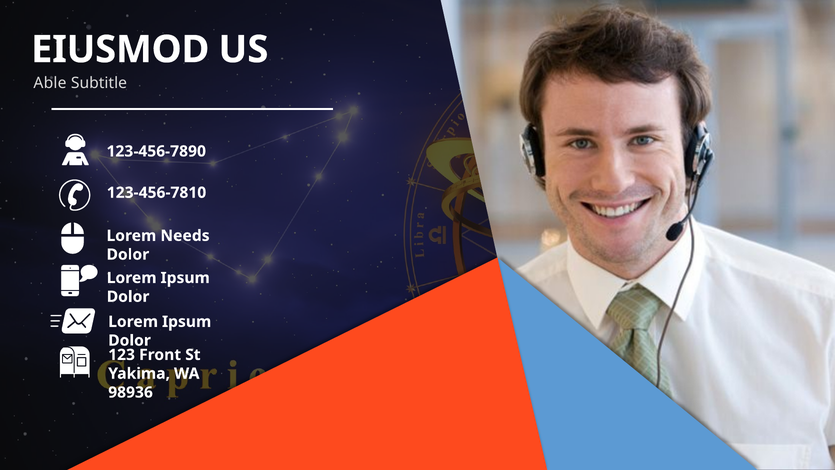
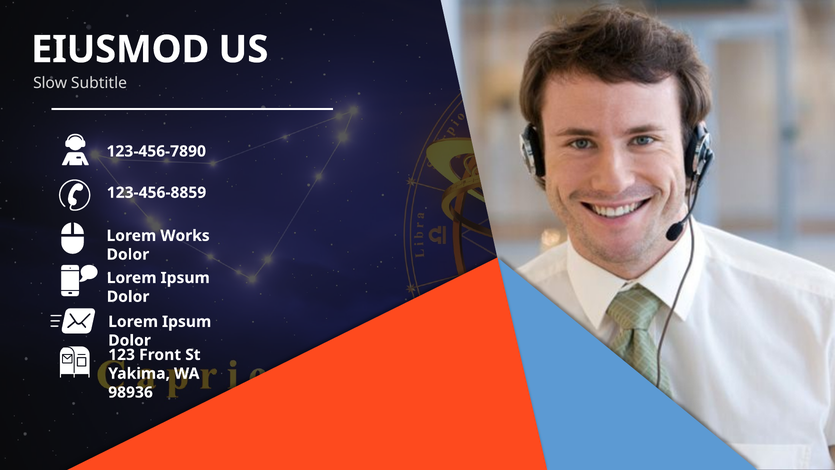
Able: Able -> Slow (50, 83)
123-456-7810: 123-456-7810 -> 123-456-8859 (157, 193)
Needs: Needs -> Works (185, 236)
